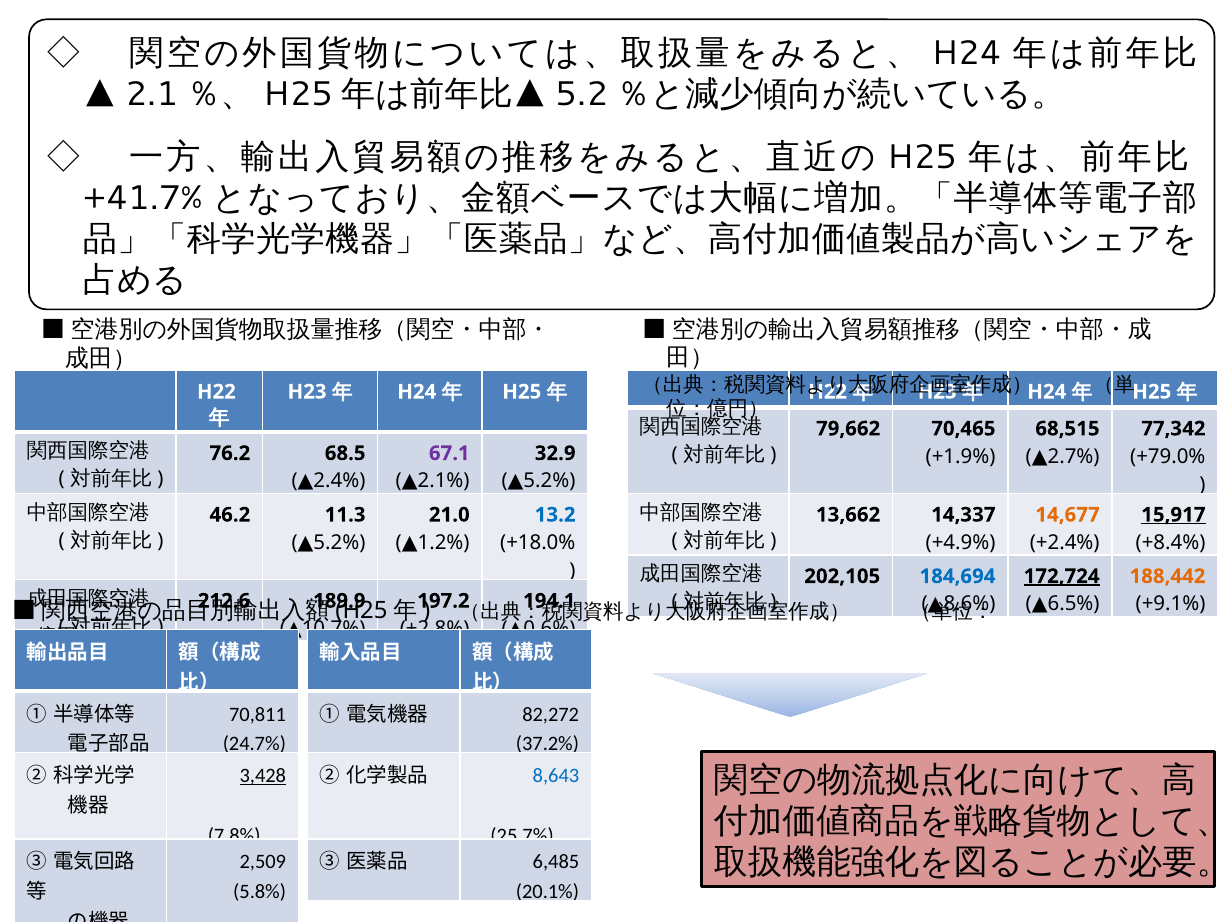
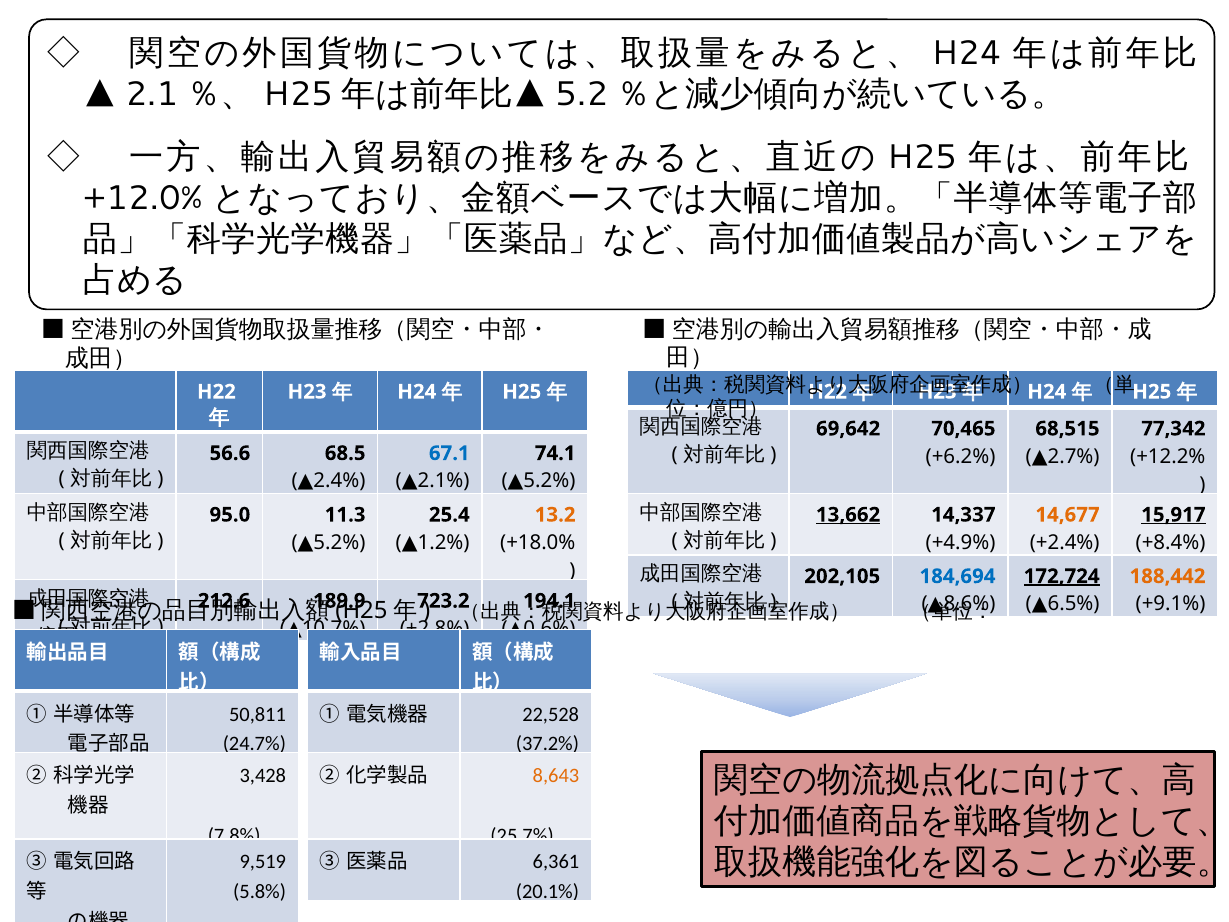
+41.7%: +41.7% -> +12.0% (143, 198)
79,662: 79,662 -> 69,642 (848, 429)
76.2: 76.2 -> 56.6 (230, 453)
67.1 colour: purple -> blue (449, 453)
32.9: 32.9 -> 74.1 (555, 453)
+1.9%: +1.9% -> +6.2% (961, 456)
+79.0%: +79.0% -> +12.2% (1168, 456)
46.2: 46.2 -> 95.0 (230, 515)
21.0: 21.0 -> 25.4 (449, 515)
13.2 colour: blue -> orange (555, 515)
13,662 underline: none -> present (848, 515)
197.2: 197.2 -> 723.2 (443, 601)
70,811: 70,811 -> 50,811 (258, 714)
82,272: 82,272 -> 22,528 (551, 714)
3,428 underline: present -> none (263, 776)
8,643 colour: blue -> orange (556, 776)
2,509: 2,509 -> 9,519 (263, 862)
6,485: 6,485 -> 6,361 (556, 862)
